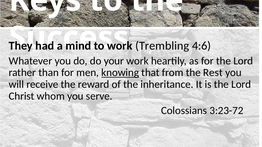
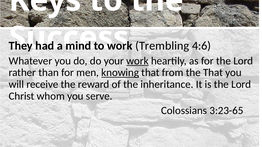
work underline: none -> present (137, 61)
the Rest: Rest -> That (213, 73)
3:23-72: 3:23-72 -> 3:23-65 (226, 111)
